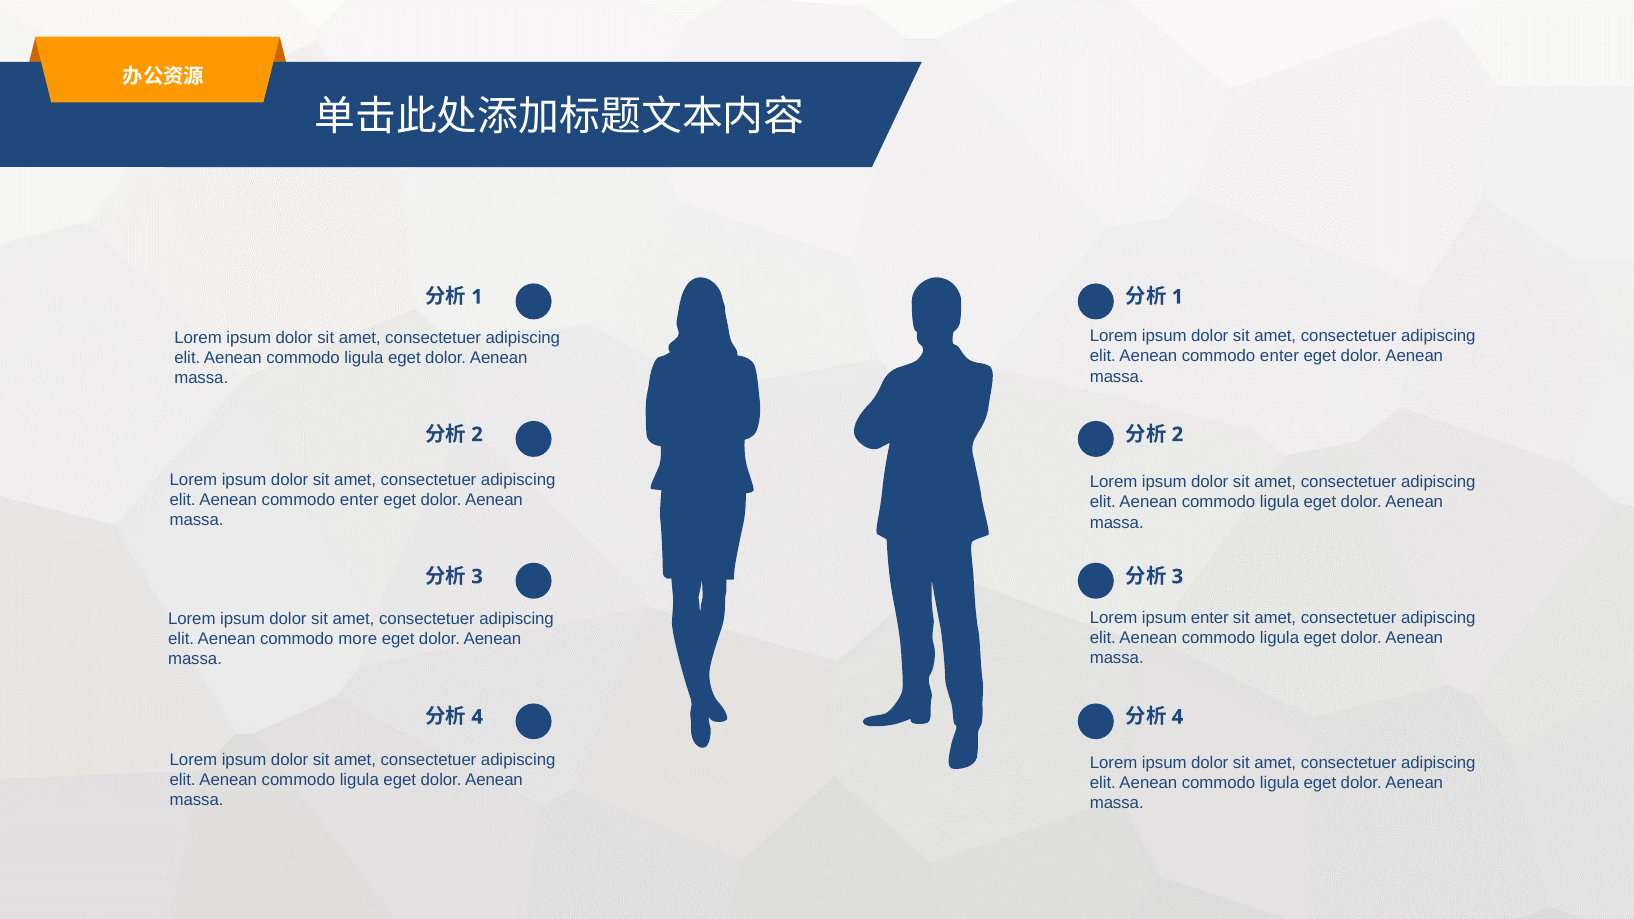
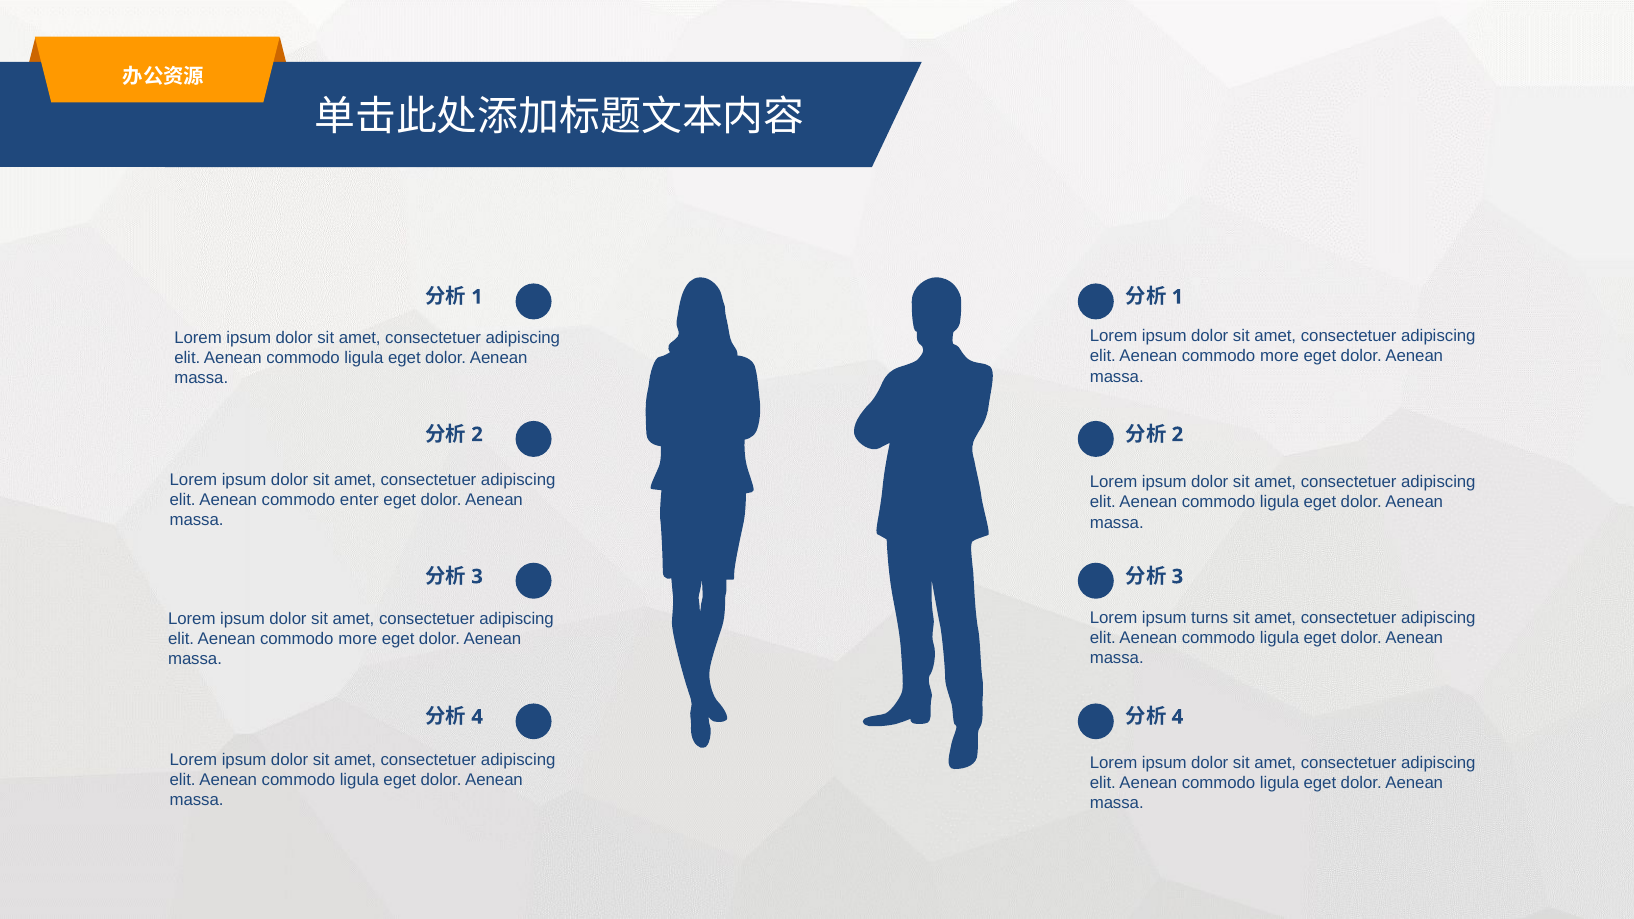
enter: enter -> more (1279, 356)
ipsum enter: enter -> turns (1210, 618)
